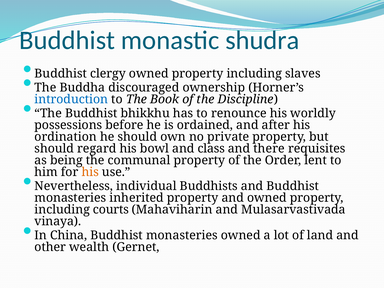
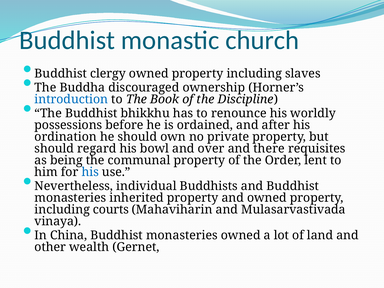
shudra: shudra -> church (262, 40)
class: class -> over (211, 149)
his colour: orange -> blue (90, 172)
